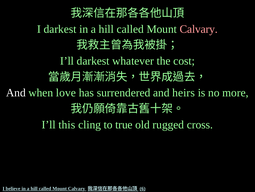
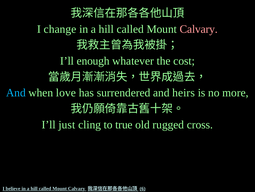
I darkest: darkest -> change (60, 29)
I’ll darkest: darkest -> enough (93, 61)
And colour: white -> light blue (16, 92)
this: this -> just (67, 124)
